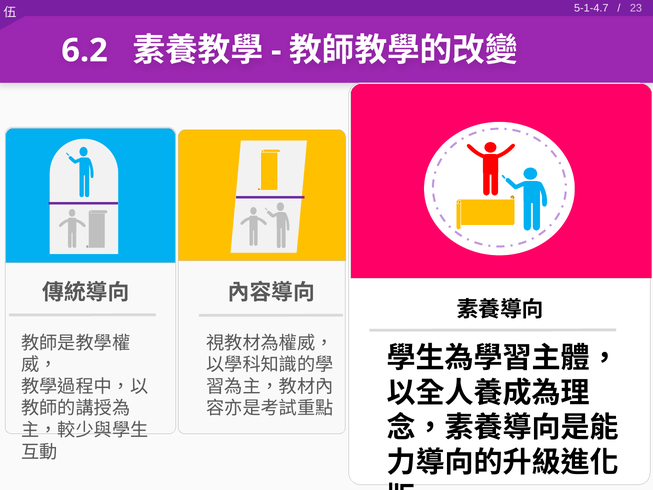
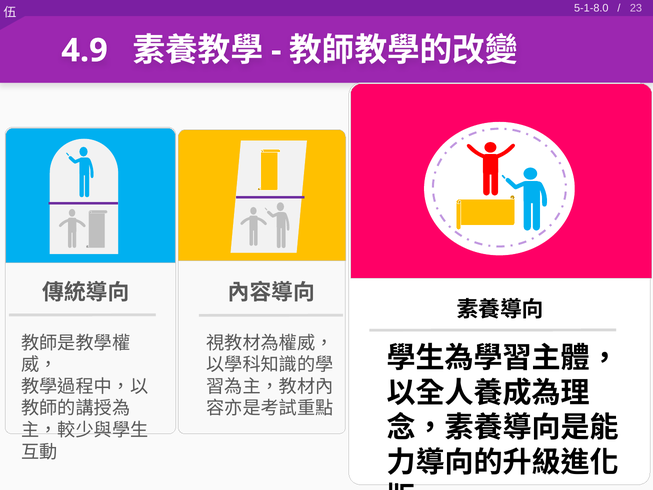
5-1-4.7: 5-1-4.7 -> 5-1-8.0 (591, 8)
6.2: 6.2 -> 4.9 (85, 50)
